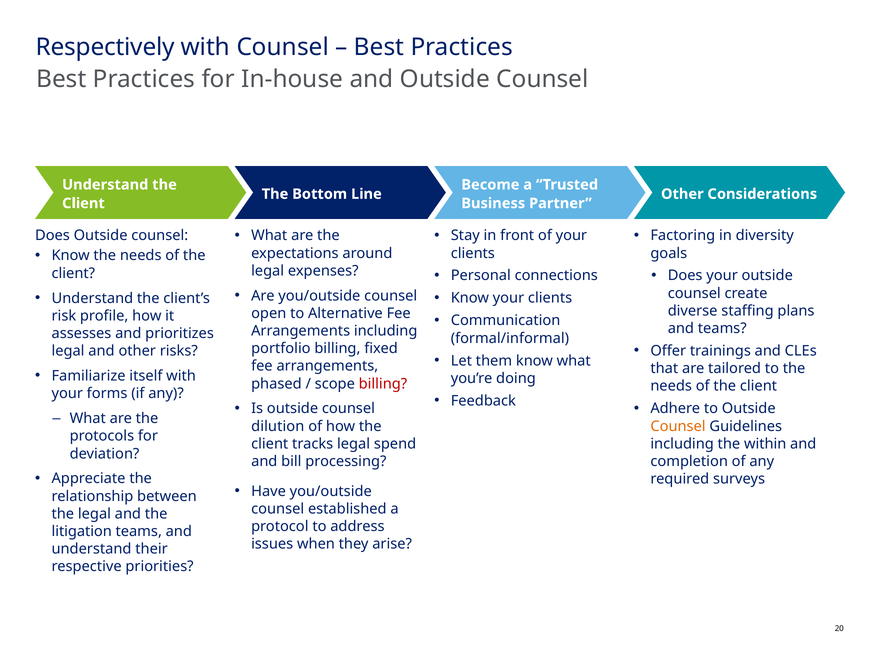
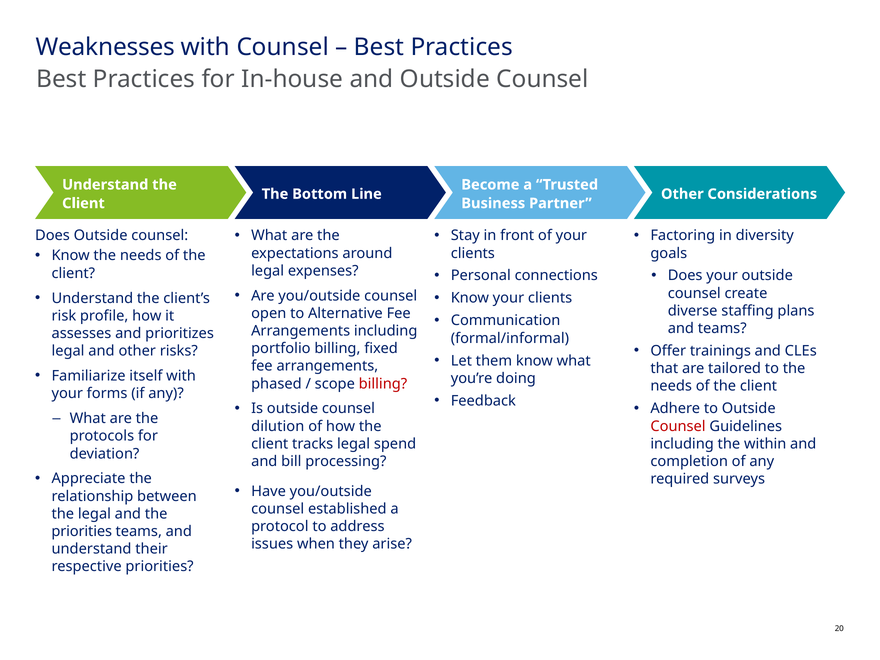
Respectively: Respectively -> Weaknesses (105, 47)
Counsel colour: orange -> red (678, 426)
litigation: litigation -> priorities (82, 531)
